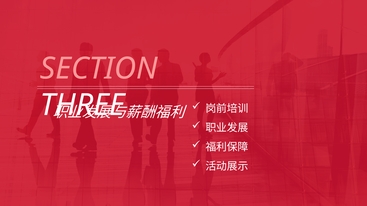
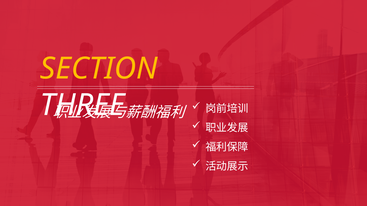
SECTION colour: pink -> yellow (99, 69)
